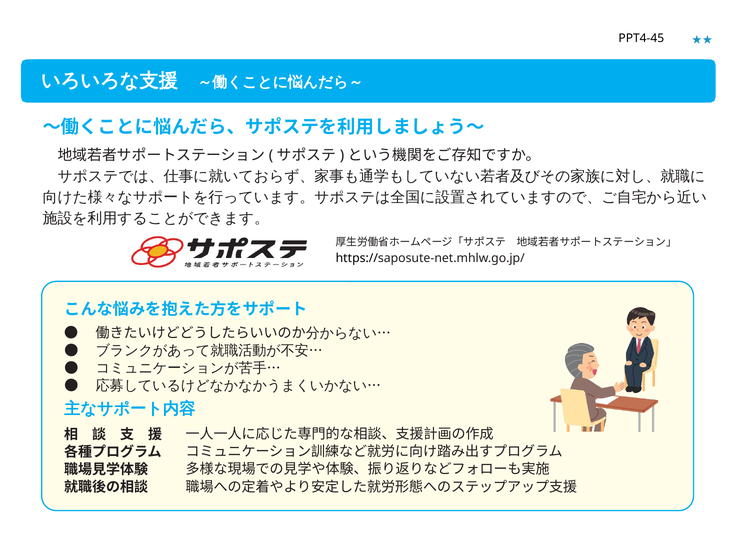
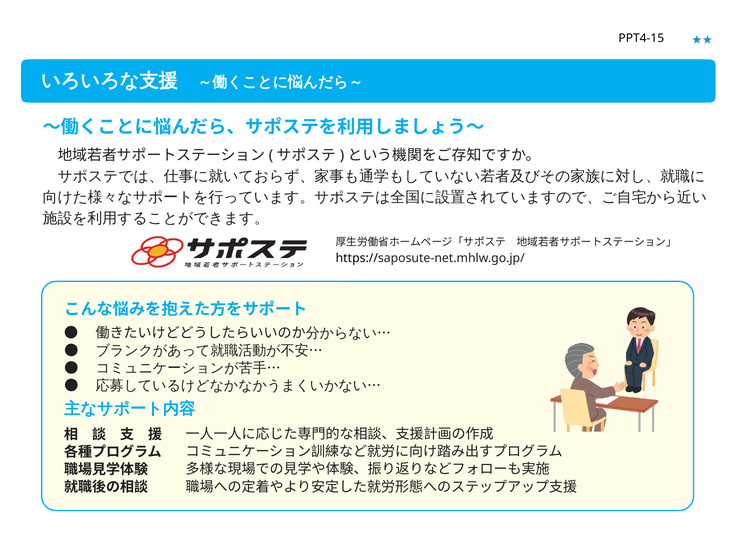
PPT4-45: PPT4-45 -> PPT4-15 (641, 38)
